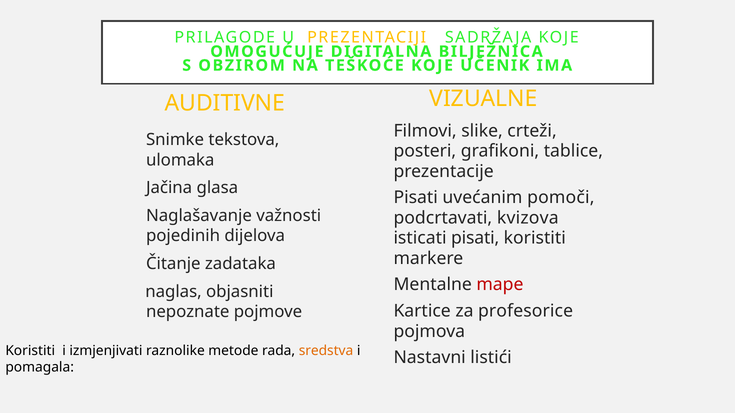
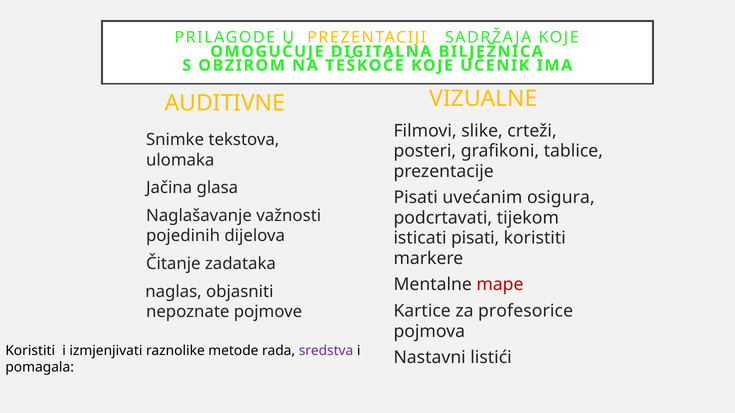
pomoči: pomoči -> osigura (561, 198)
kvizova: kvizova -> tijekom (528, 218)
sredstva colour: orange -> purple (326, 351)
